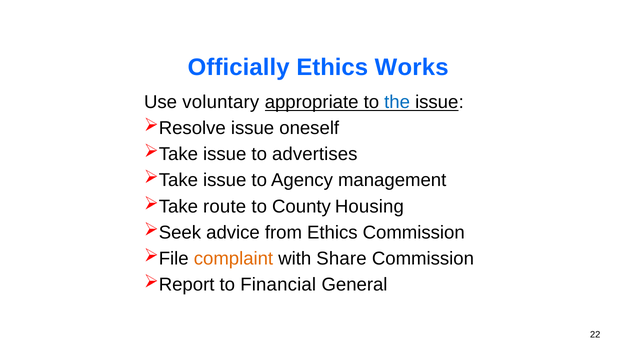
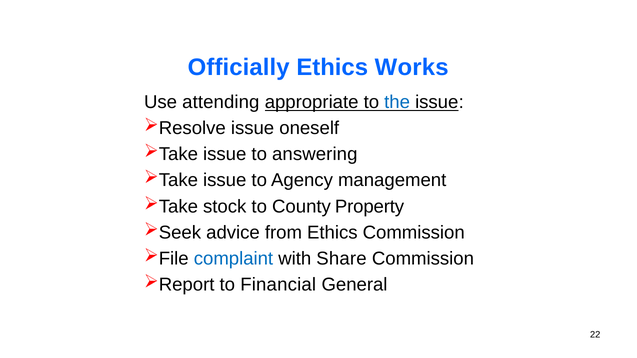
voluntary: voluntary -> attending (221, 102)
advertises: advertises -> answering (315, 154)
route: route -> stock (225, 207)
Housing: Housing -> Property (370, 207)
complaint colour: orange -> blue (233, 259)
